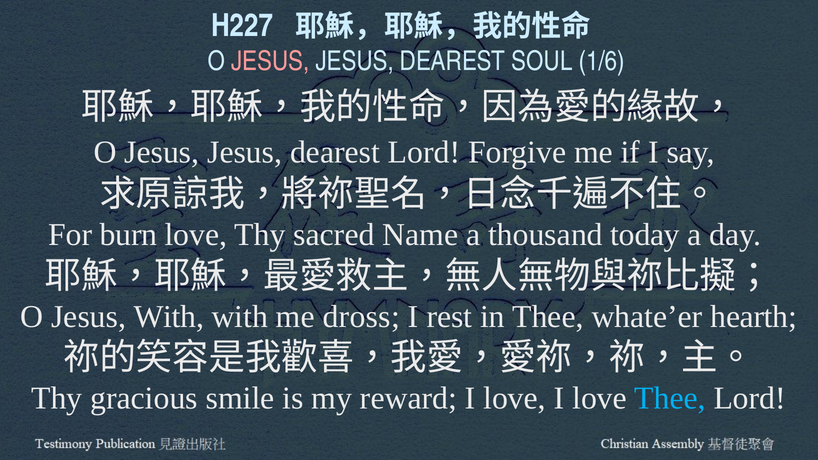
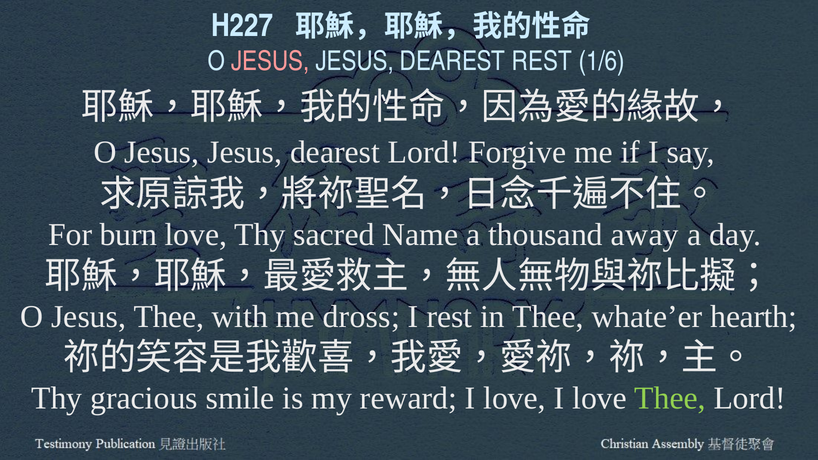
DEAREST SOUL: SOUL -> REST (542, 61)
today: today -> away (645, 235)
Jesus With: With -> Thee (169, 317)
Thee colour: light blue -> light green (670, 399)
